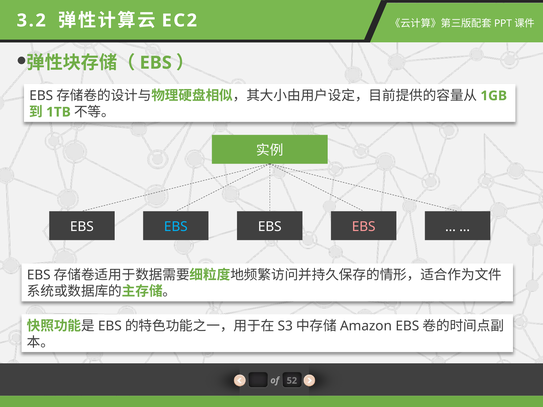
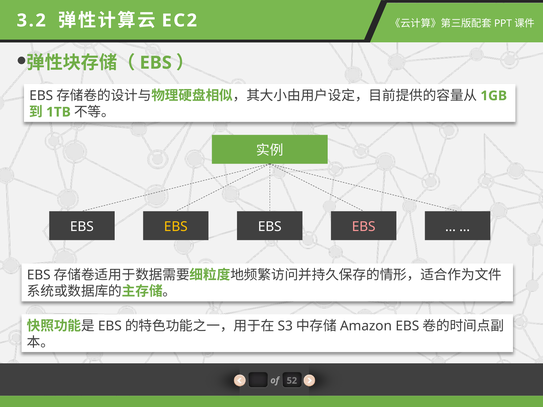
EBS colour: light blue -> yellow (176, 227)
